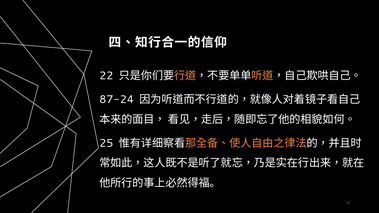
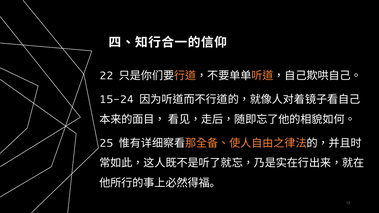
87-24: 87-24 -> 15-24 (117, 100)
